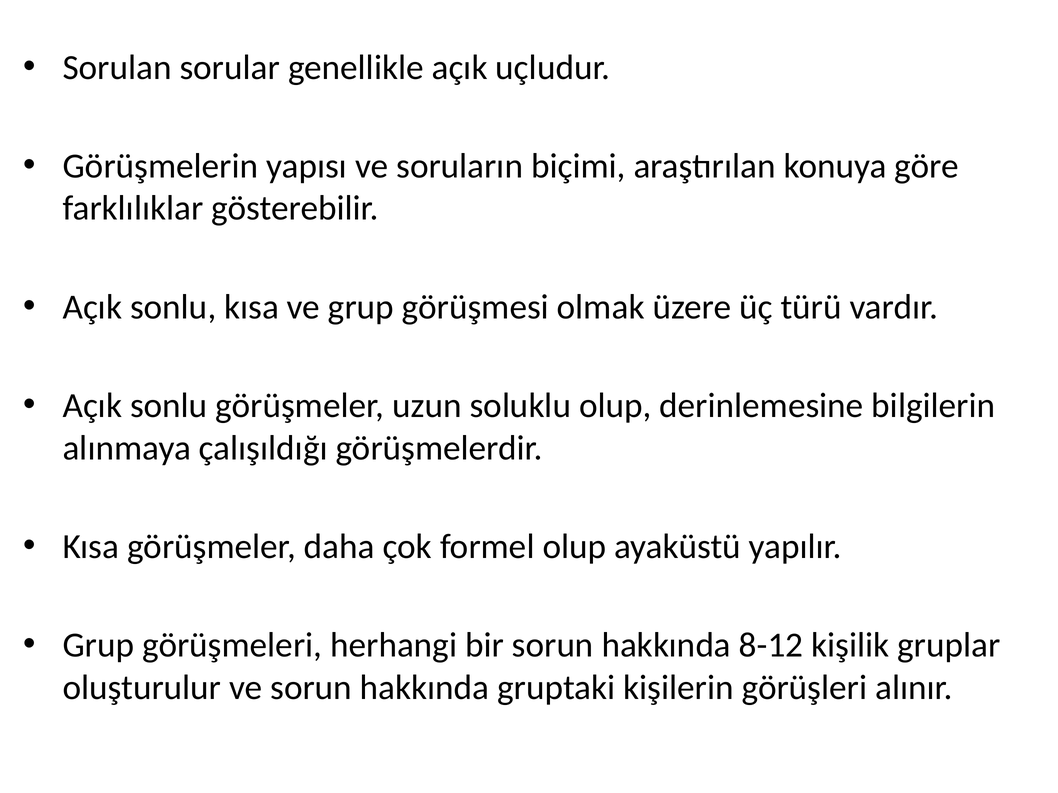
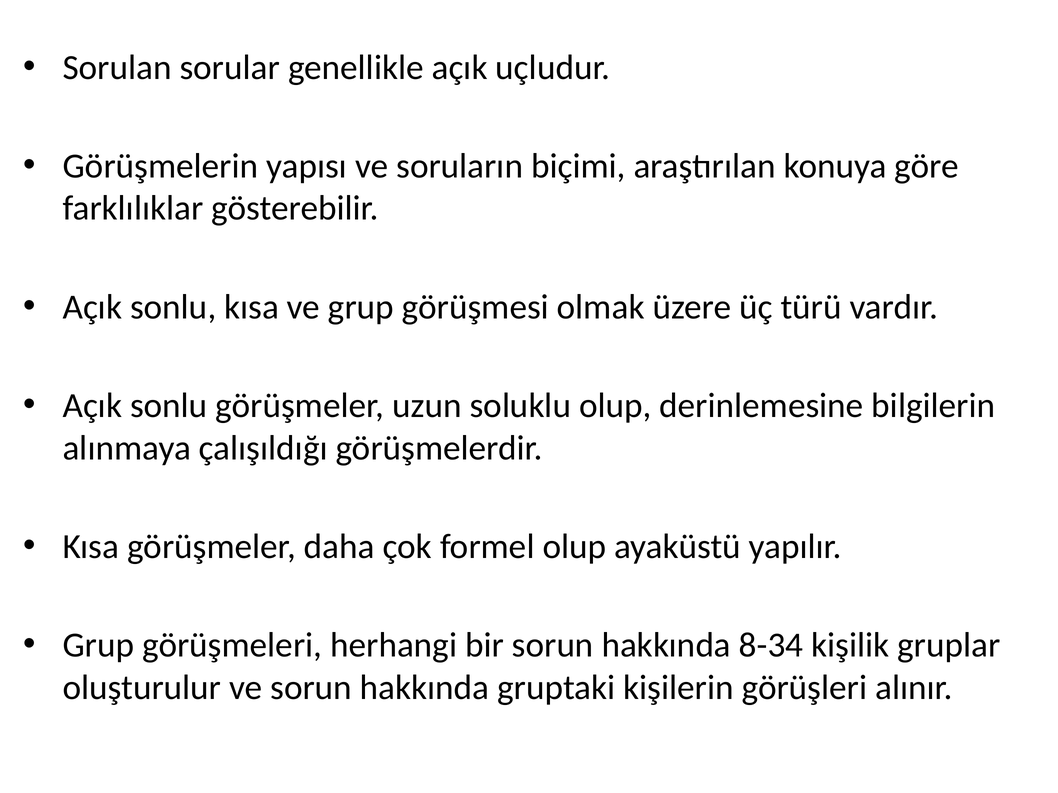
8-12: 8-12 -> 8-34 (771, 646)
